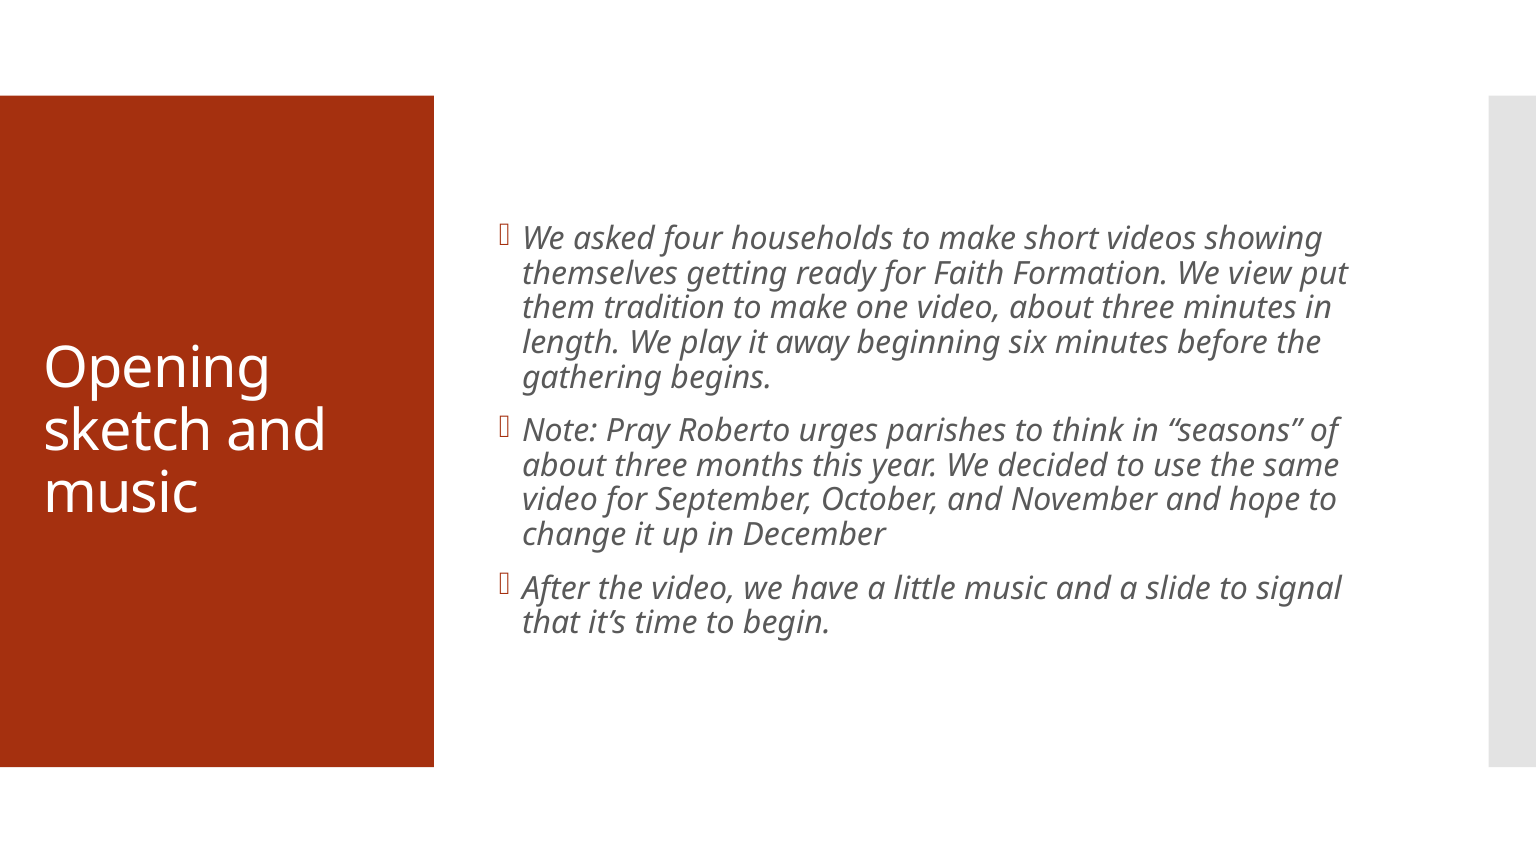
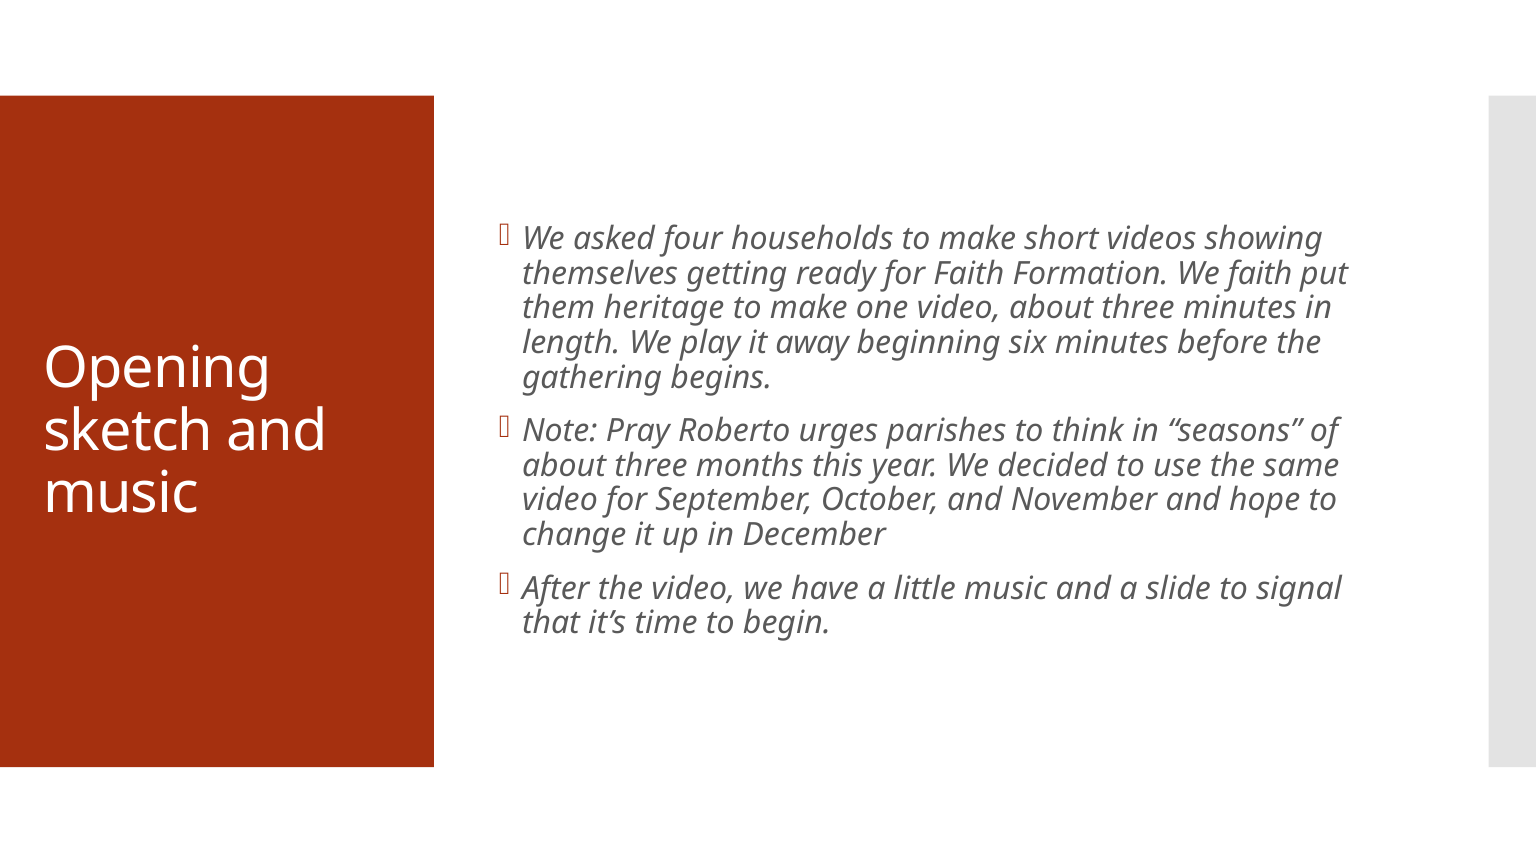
We view: view -> faith (1260, 274)
tradition: tradition -> heritage (664, 308)
